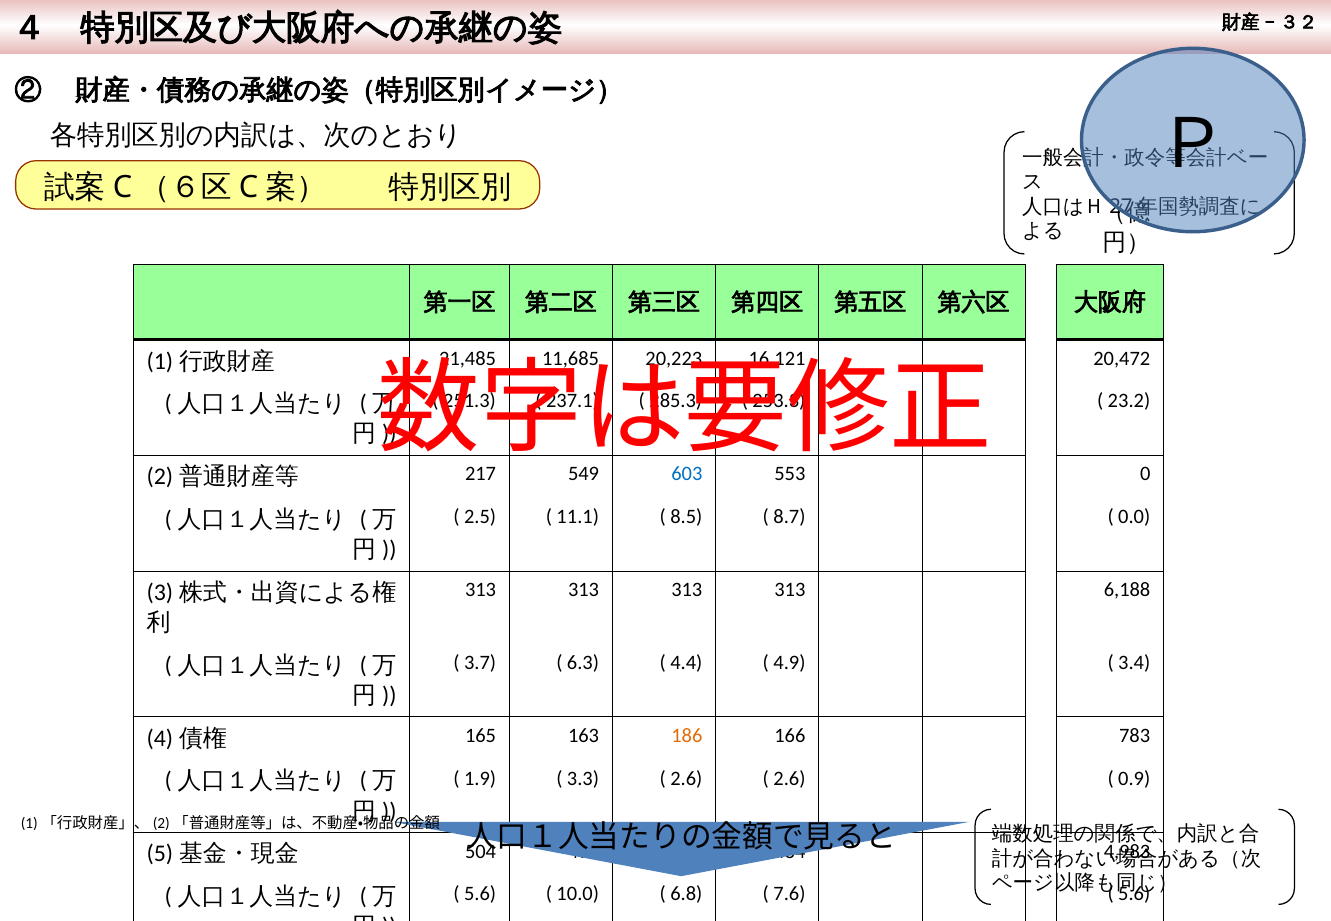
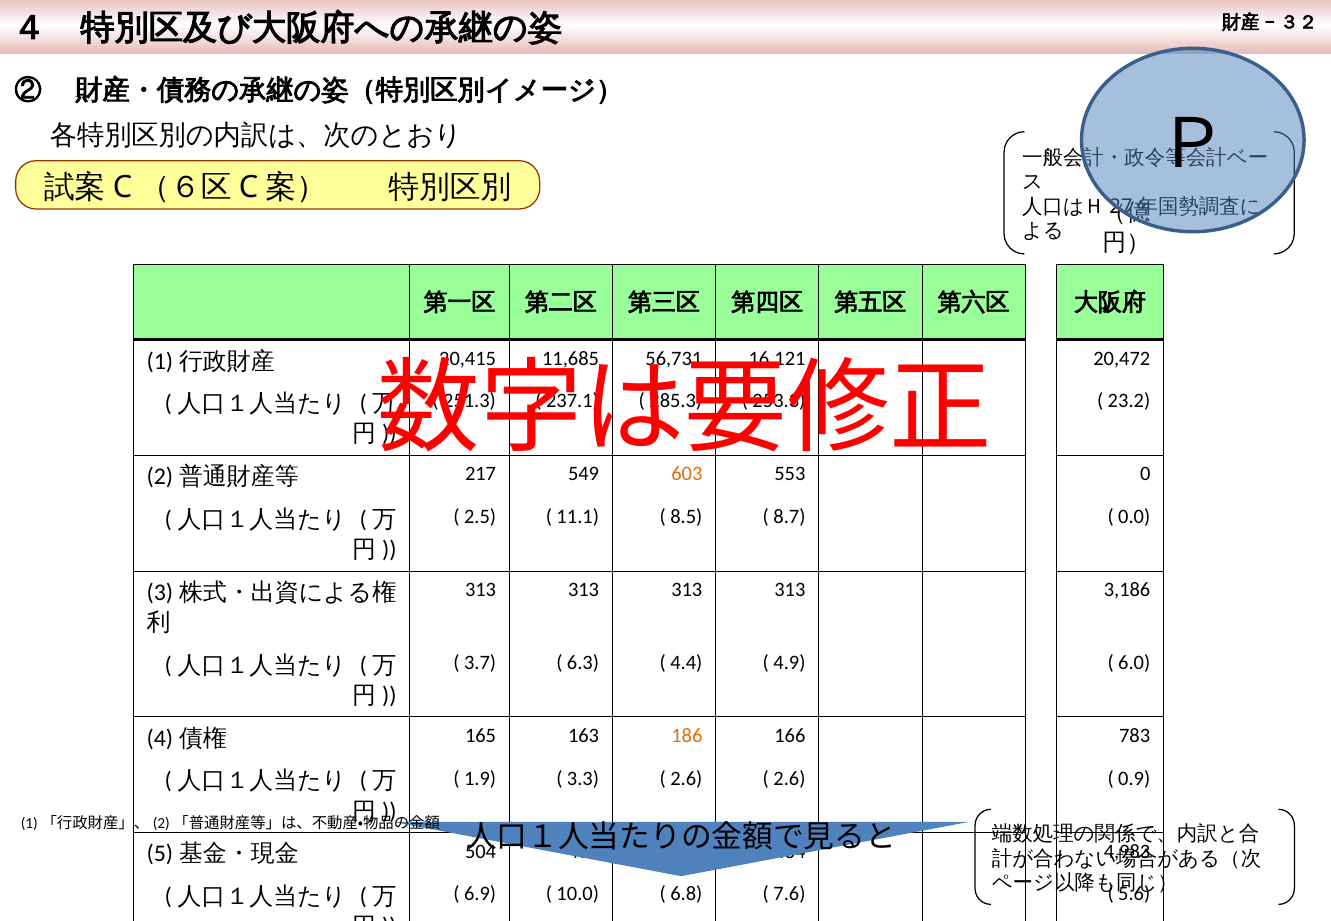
21,485: 21,485 -> 20,415 (468, 359)
20,223: 20,223 -> 56,731 (674, 359)
603 colour: blue -> orange (687, 474)
6,188: 6,188 -> 3,186 (1127, 590)
3.4: 3.4 -> 6.0 (1134, 663)
5.6: 5.6 -> 6.9 (480, 894)
